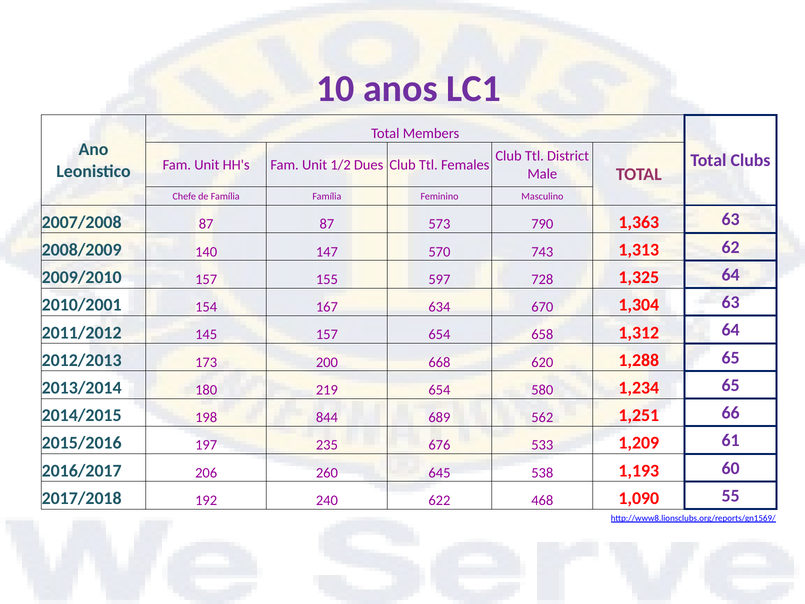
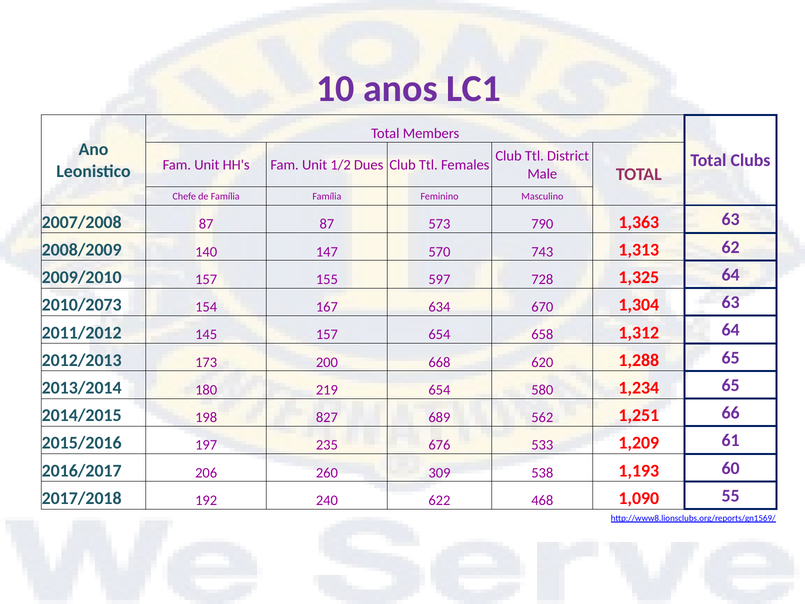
2010/2001: 2010/2001 -> 2010/2073 (82, 305)
844: 844 -> 827 (327, 417)
645: 645 -> 309 (439, 473)
